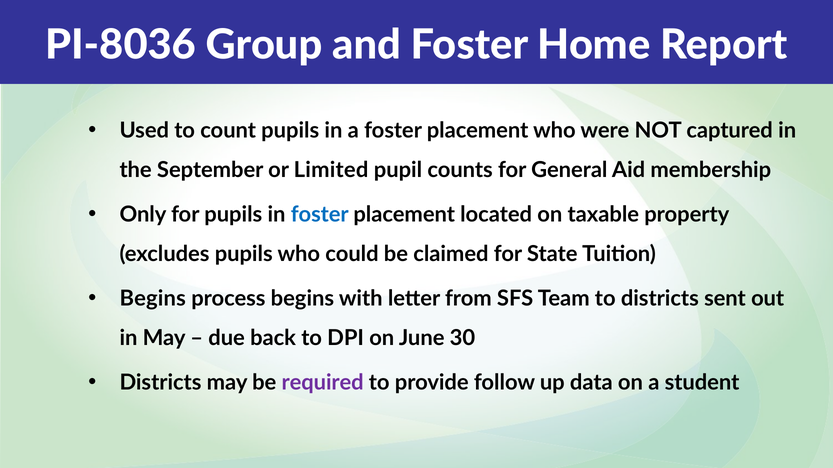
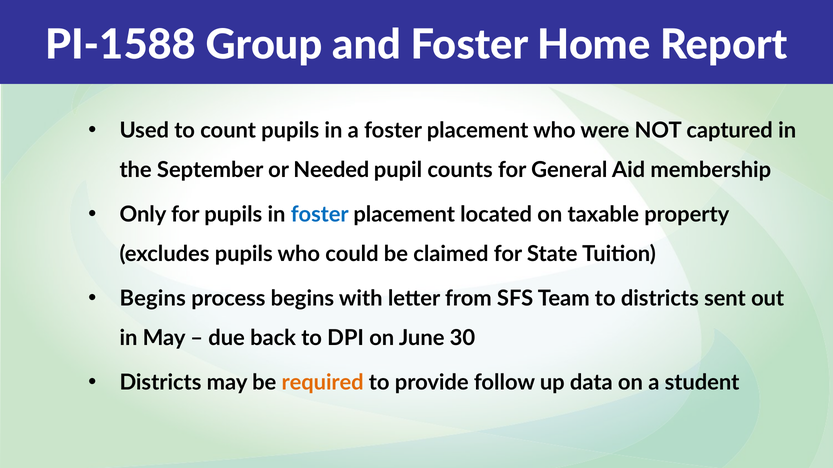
PI-8036: PI-8036 -> PI-1588 (121, 45)
Limited: Limited -> Needed (331, 170)
required colour: purple -> orange (323, 383)
